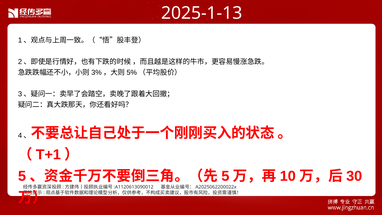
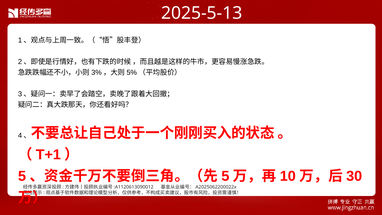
2025-1-13: 2025-1-13 -> 2025-5-13 (202, 13)
